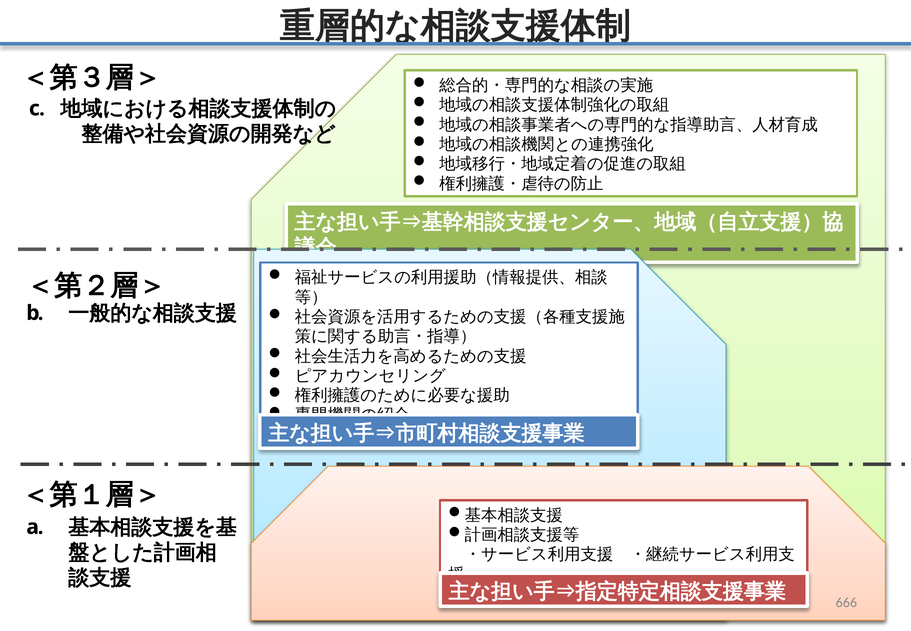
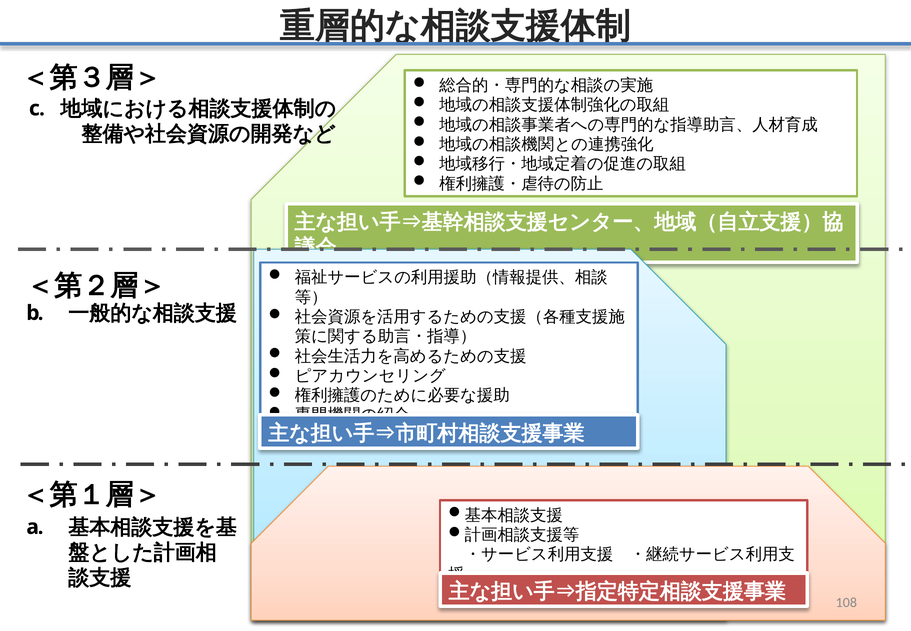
666: 666 -> 108 (846, 602)
